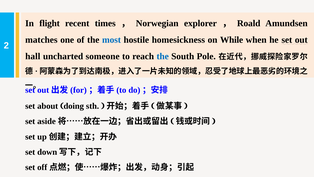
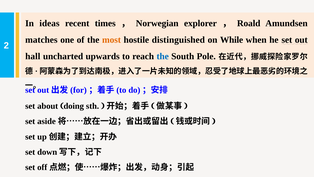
flight: flight -> ideas (49, 23)
most colour: blue -> orange (112, 40)
homesickness: homesickness -> distinguished (178, 40)
someone: someone -> upwards (103, 56)
